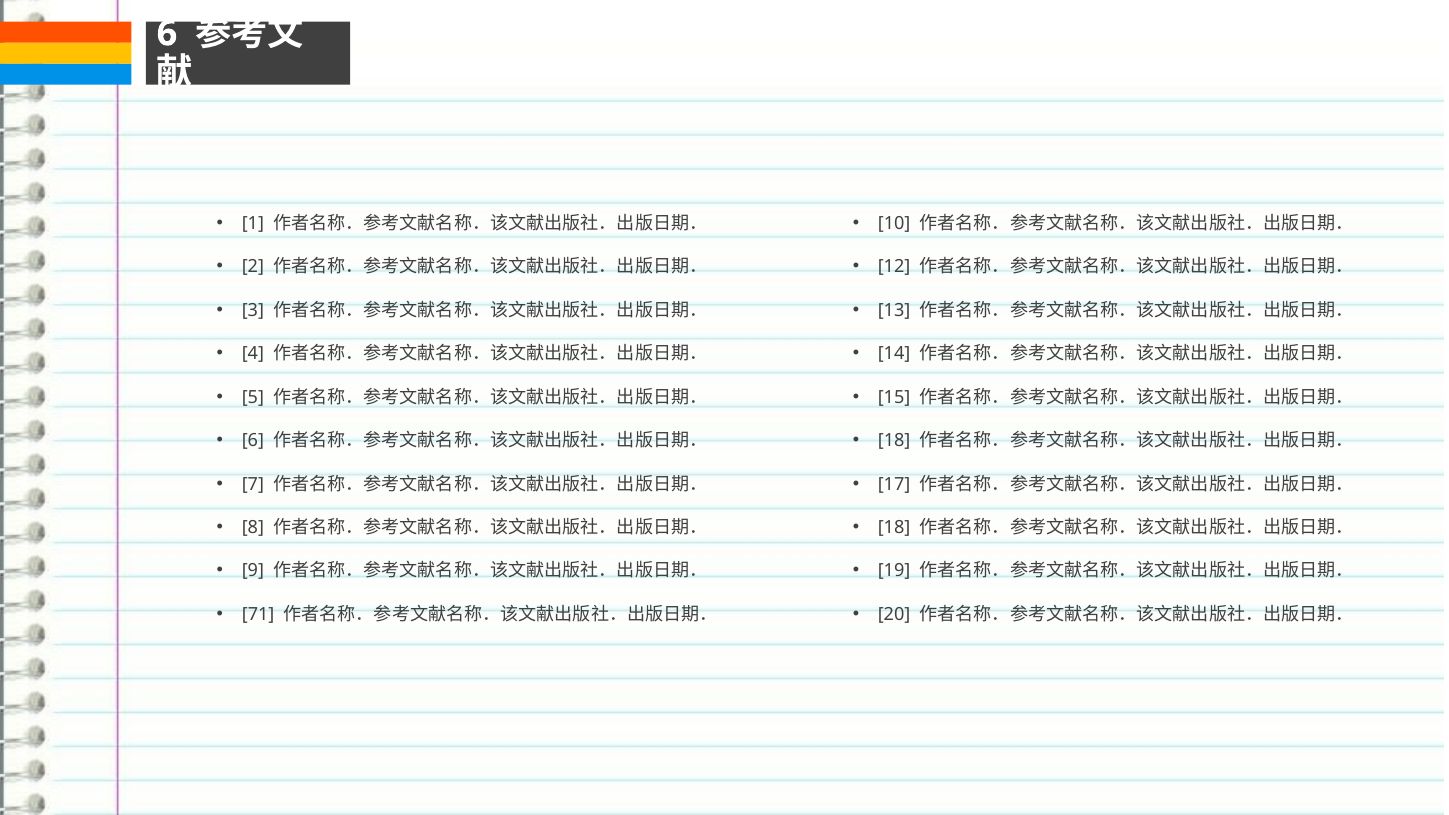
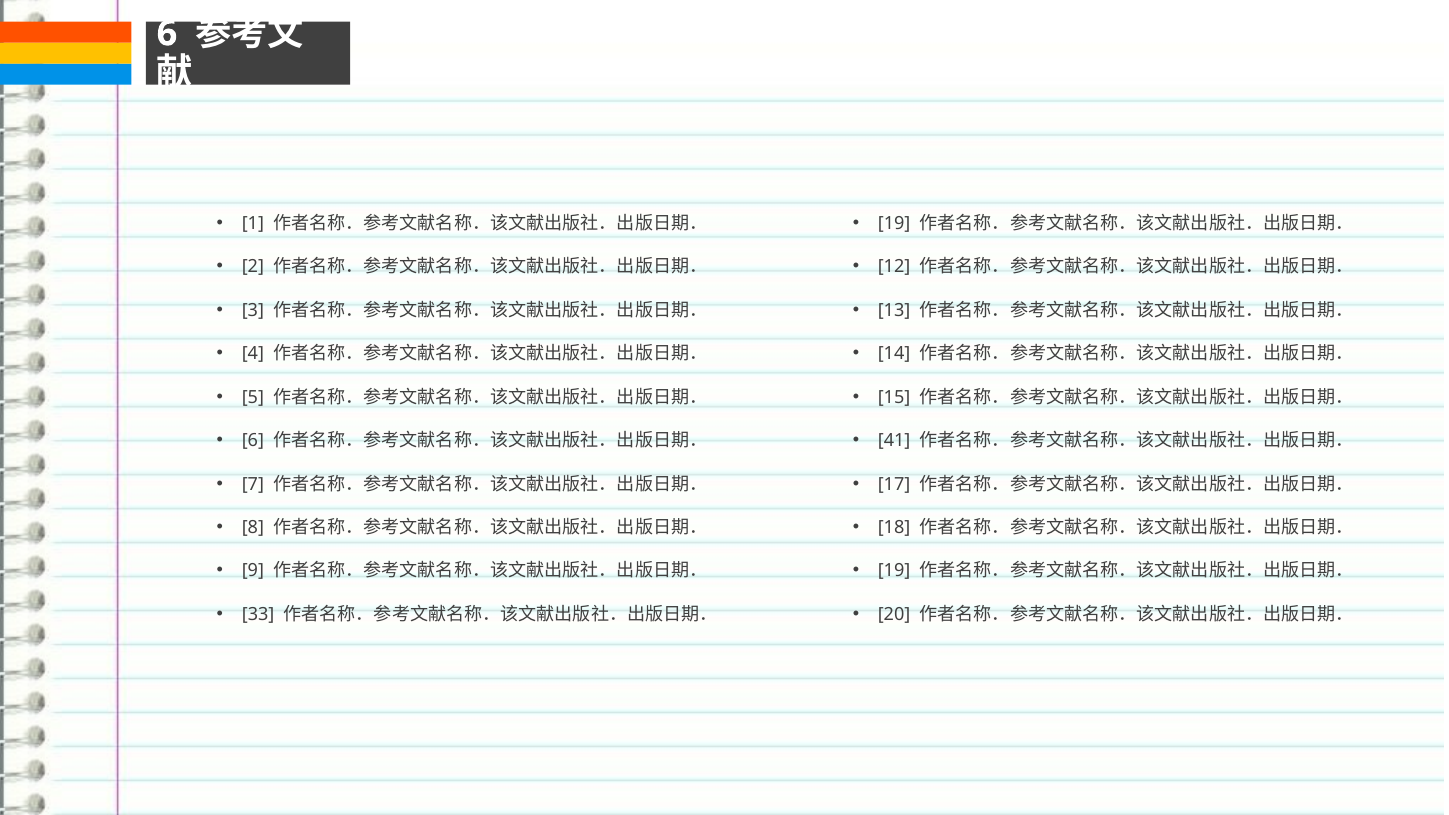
10: 10 -> 19 (894, 223)
18: 18 -> 41 (894, 441)
71: 71 -> 33 (258, 614)
